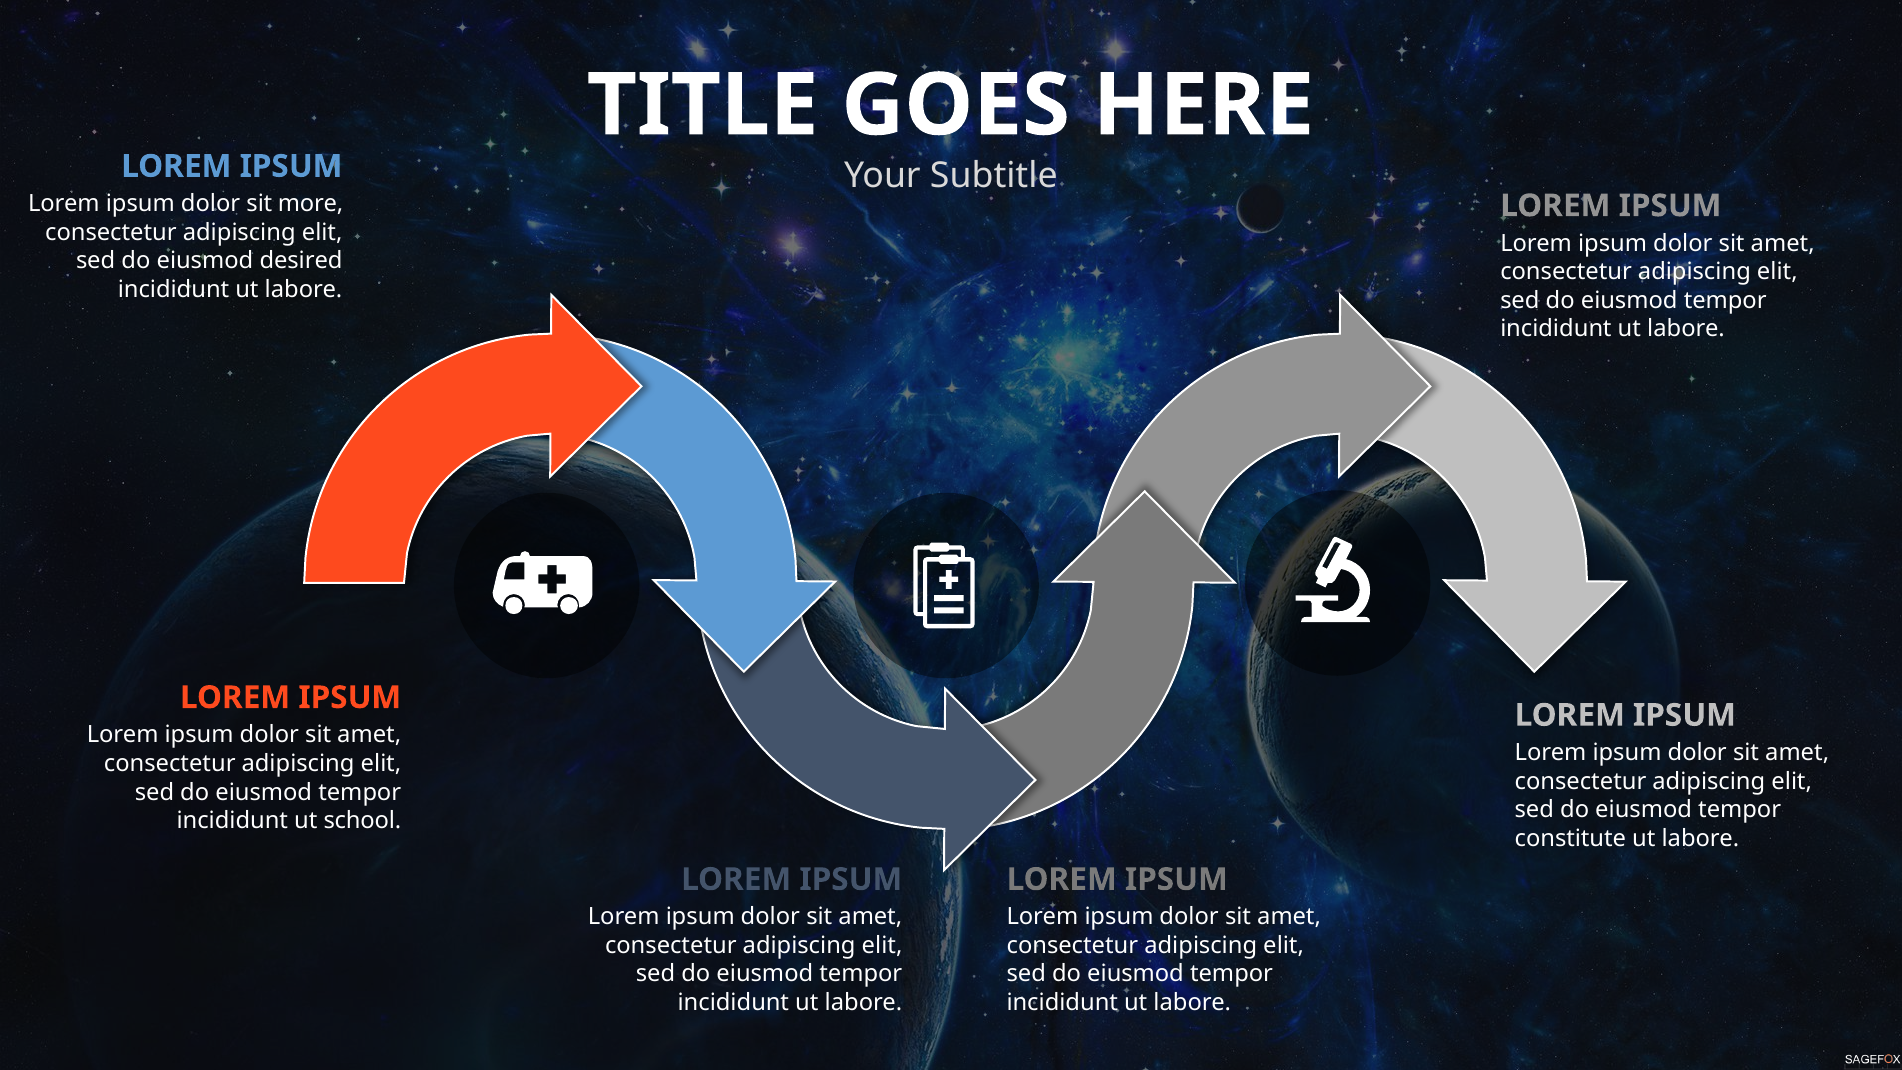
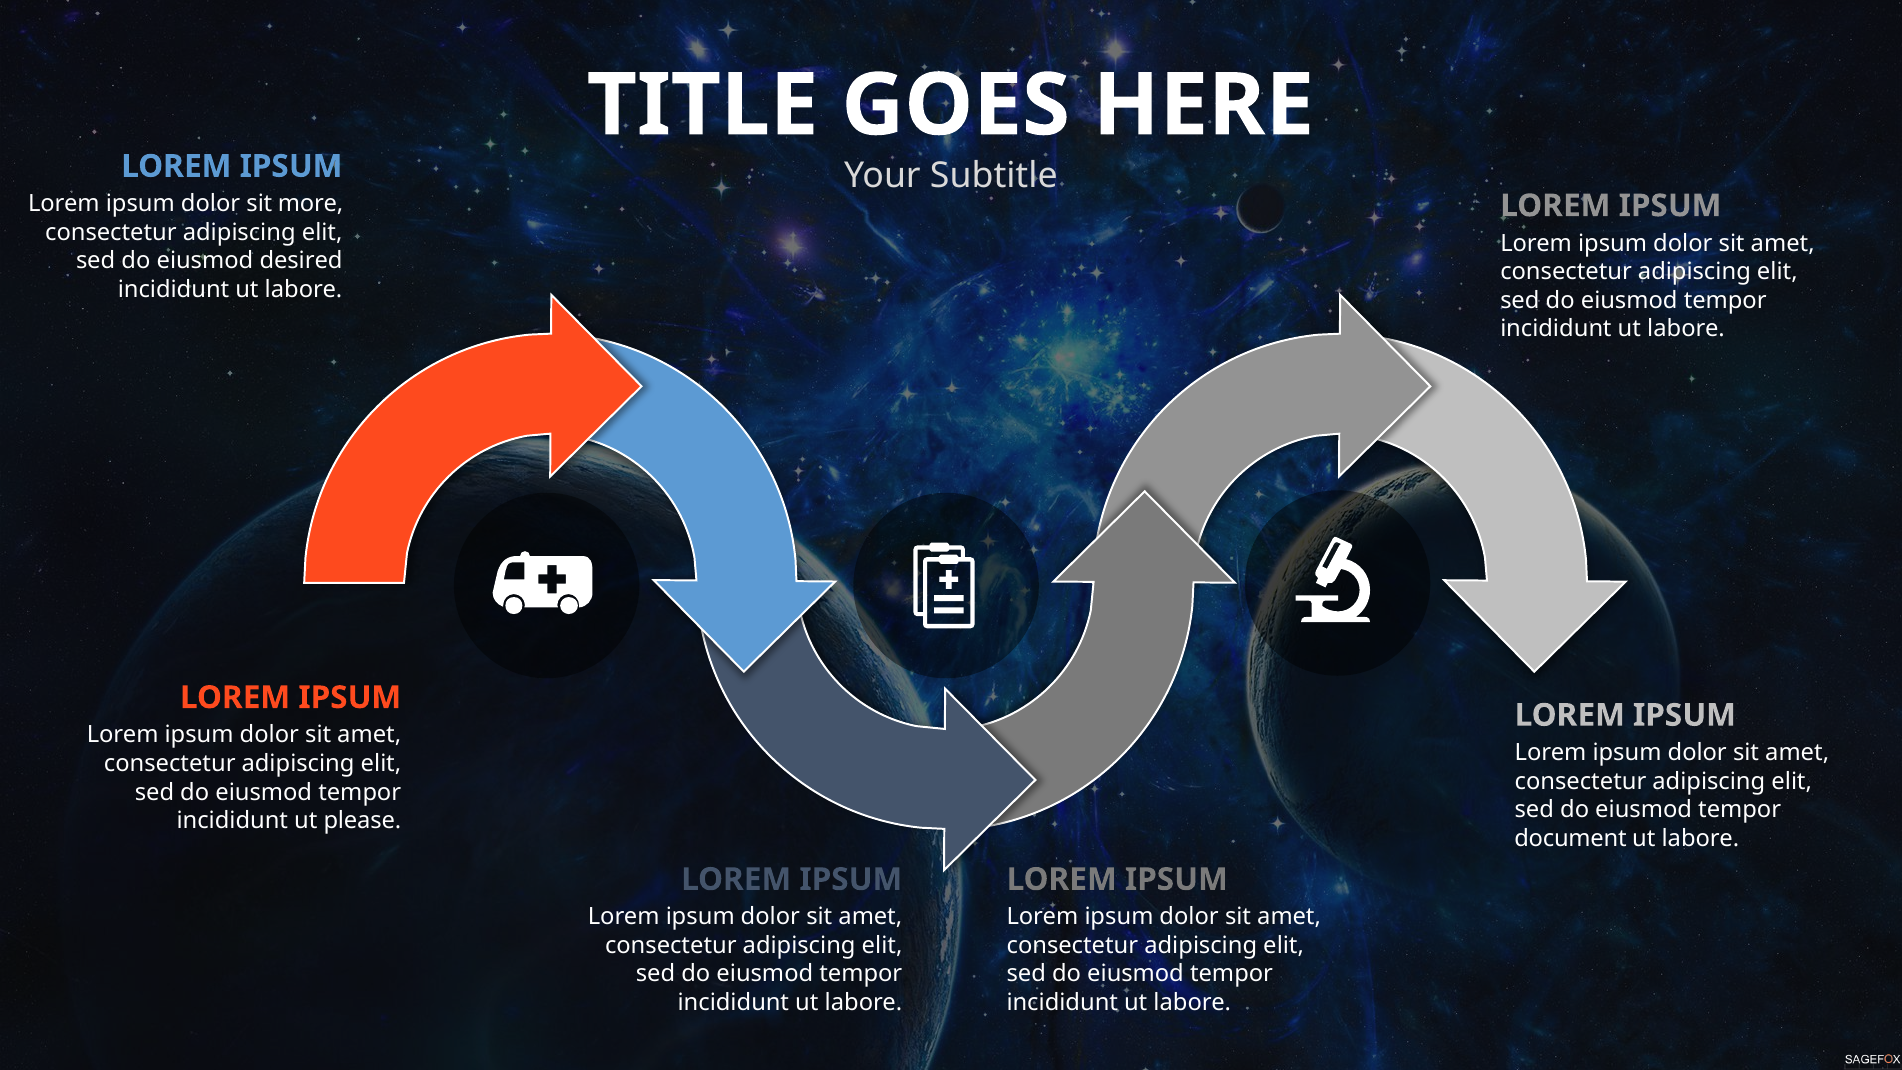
school: school -> please (362, 821)
constitute: constitute -> document (1570, 838)
